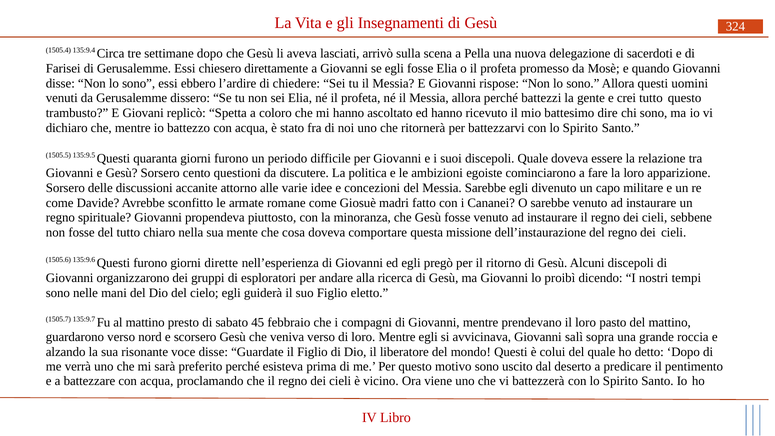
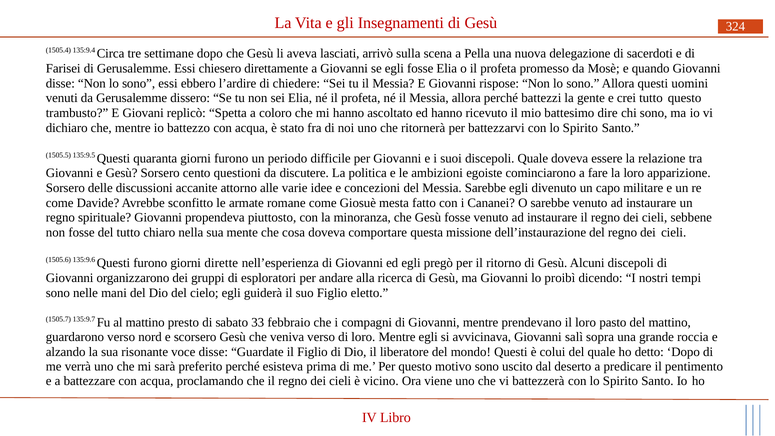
madri: madri -> mesta (394, 203)
45: 45 -> 33 (258, 323)
